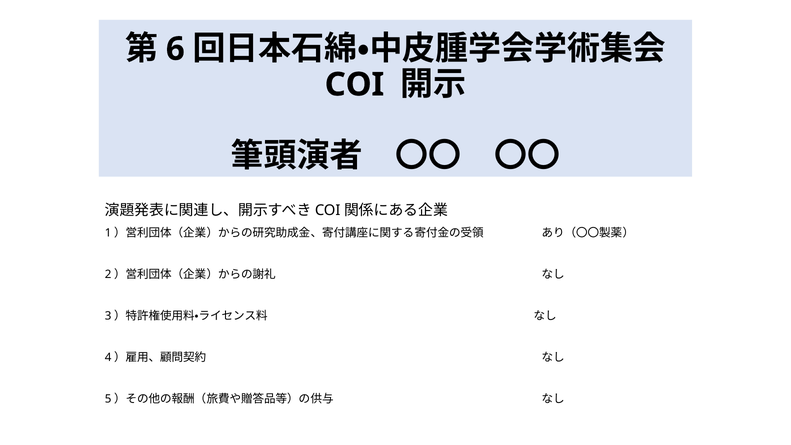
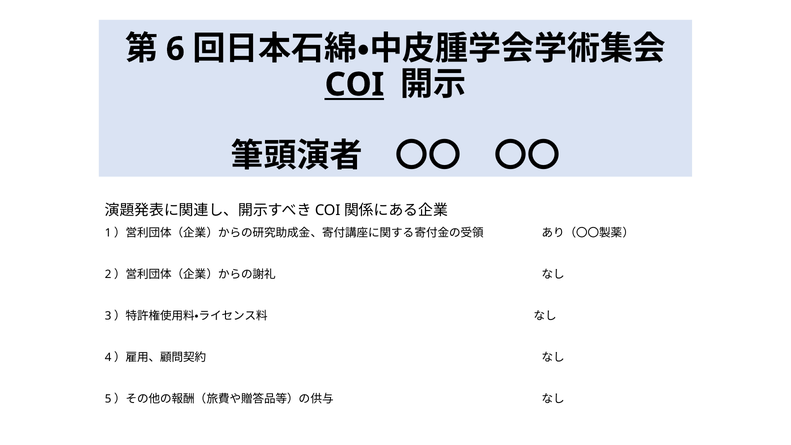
COI underline: none -> present (354, 85)
